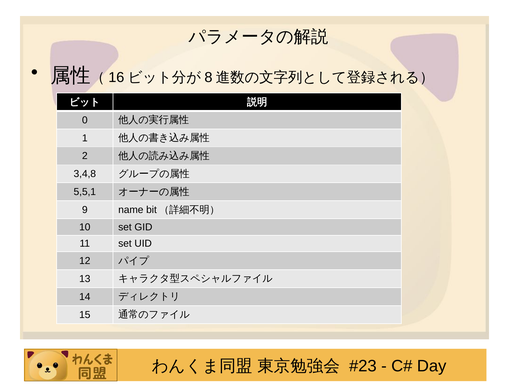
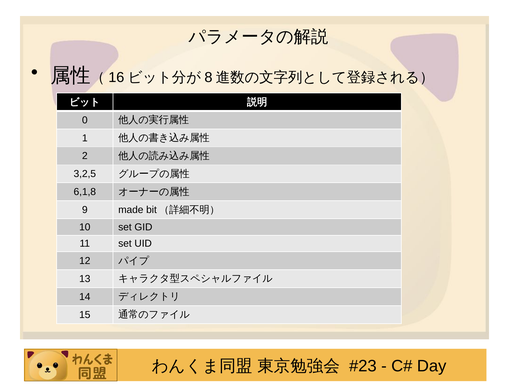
3,4,8: 3,4,8 -> 3,2,5 (85, 174)
5,5,1: 5,5,1 -> 6,1,8 (85, 192)
name: name -> made (131, 210)
